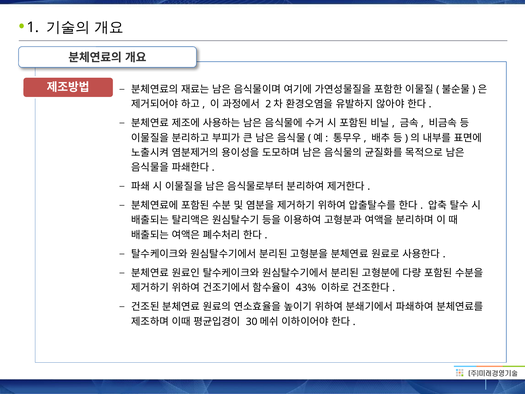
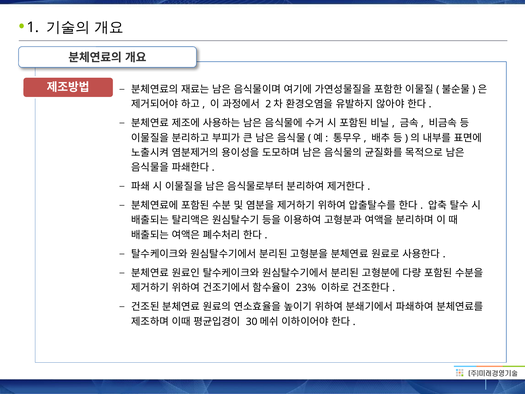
43%: 43% -> 23% (306, 288)
